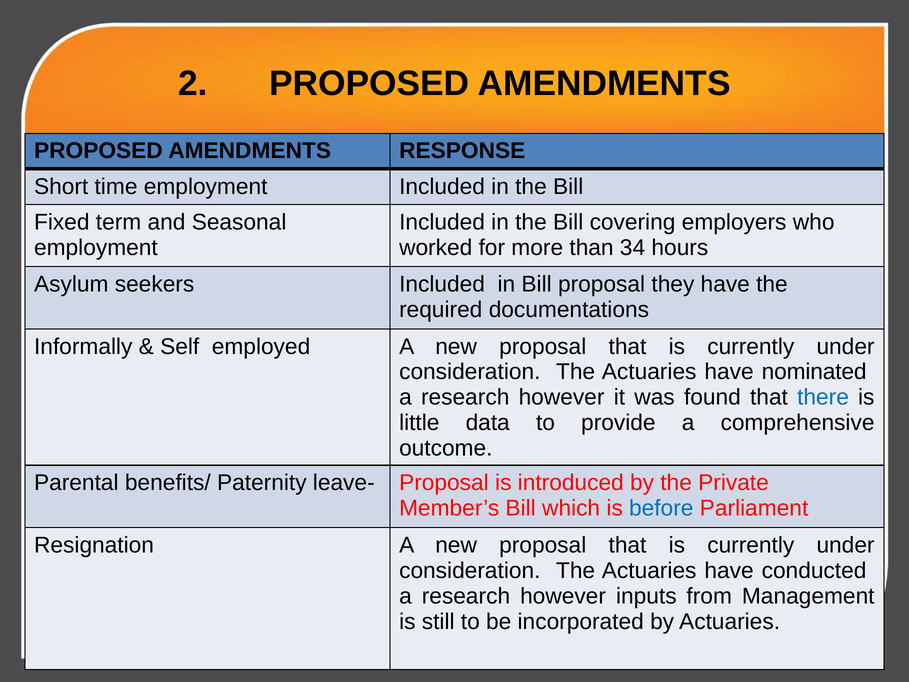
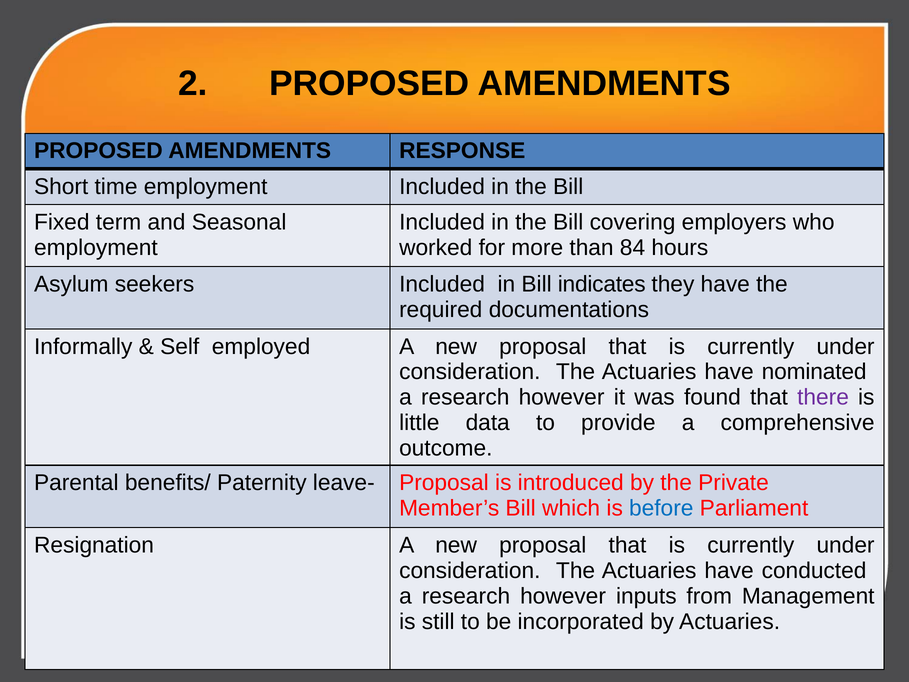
34: 34 -> 84 (632, 247)
Bill proposal: proposal -> indicates (602, 284)
there colour: blue -> purple (823, 397)
